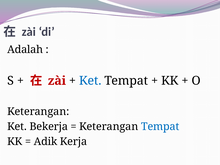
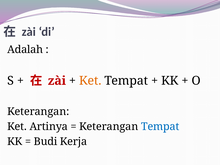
Ket colour: blue -> orange (90, 81)
Bekerja: Bekerja -> Artinya (49, 127)
Adik: Adik -> Budi (46, 141)
